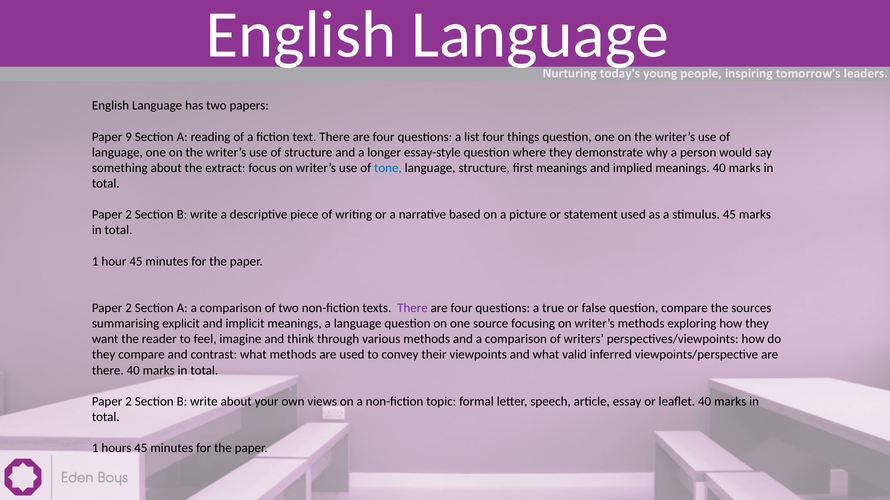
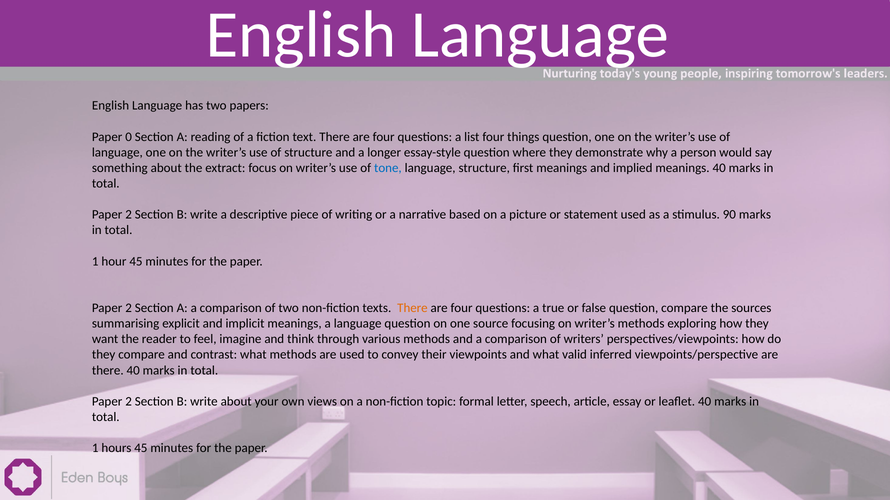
9: 9 -> 0 (129, 137)
stimulus 45: 45 -> 90 (729, 215)
There colour: purple -> orange (412, 308)
